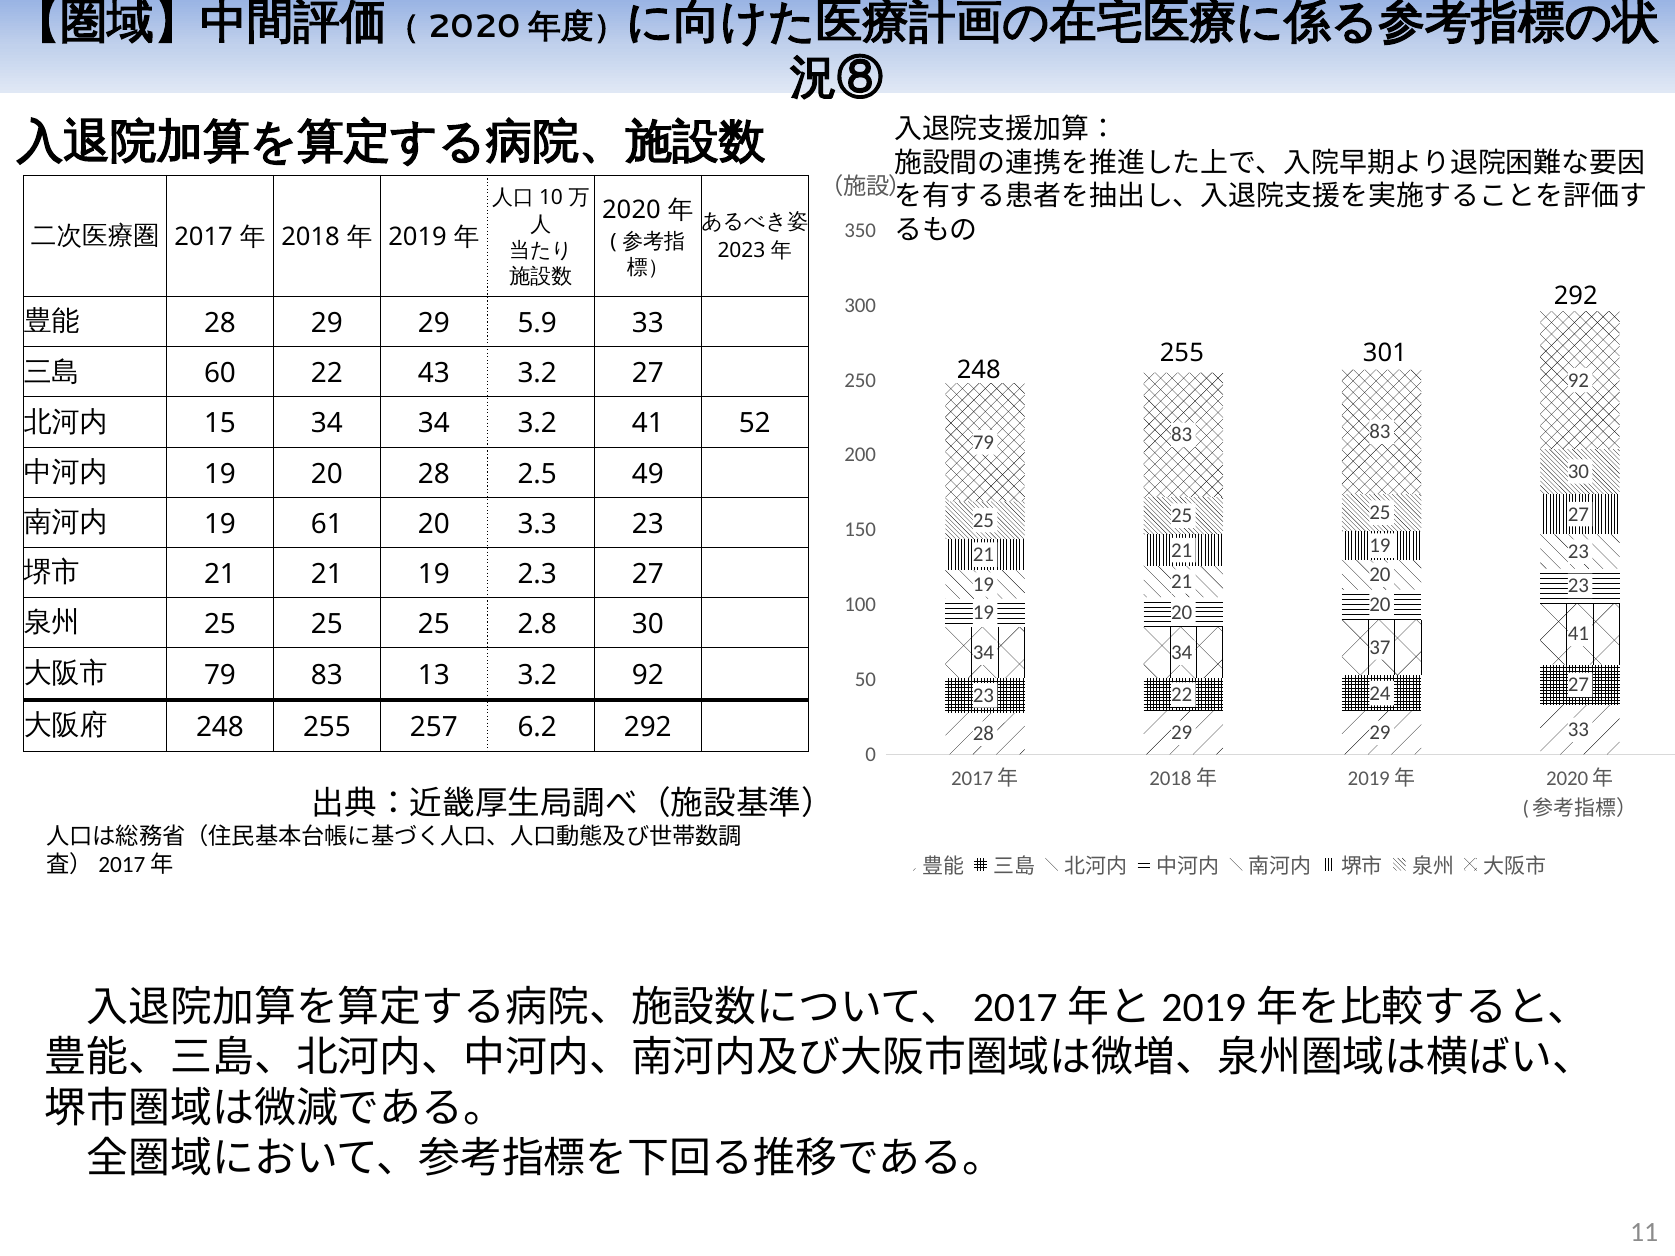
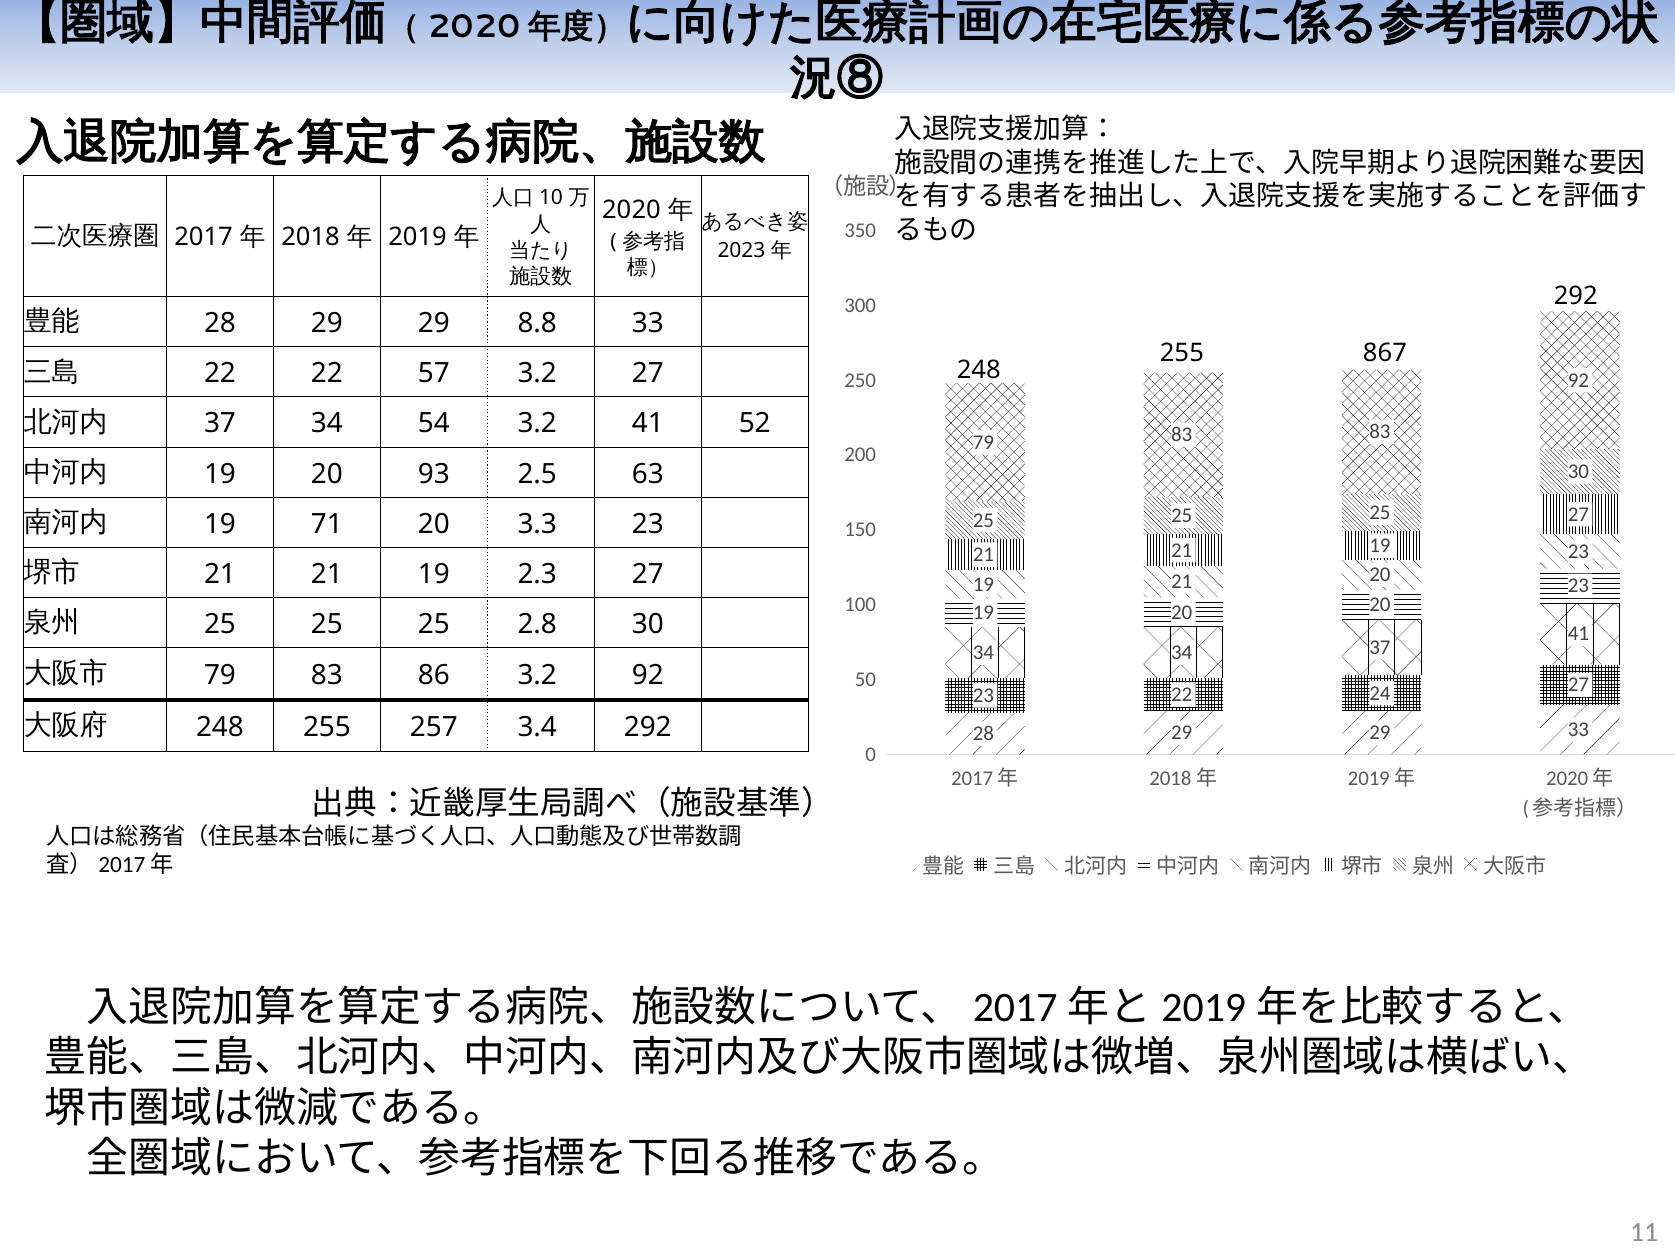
5.9: 5.9 -> 8.8 (537, 324)
301: 301 -> 867 (1385, 353)
60: 60 -> 22 (220, 374)
43: 43 -> 57 (434, 374)
15: 15 -> 37 (220, 424)
34: 34 -> 54 (434, 424)
20 28: 28 -> 93 (434, 474)
49: 49 -> 63 (648, 474)
61: 61 -> 71 (327, 524)
13: 13 -> 86 (434, 675)
6.2: 6.2 -> 3.4 (537, 727)
